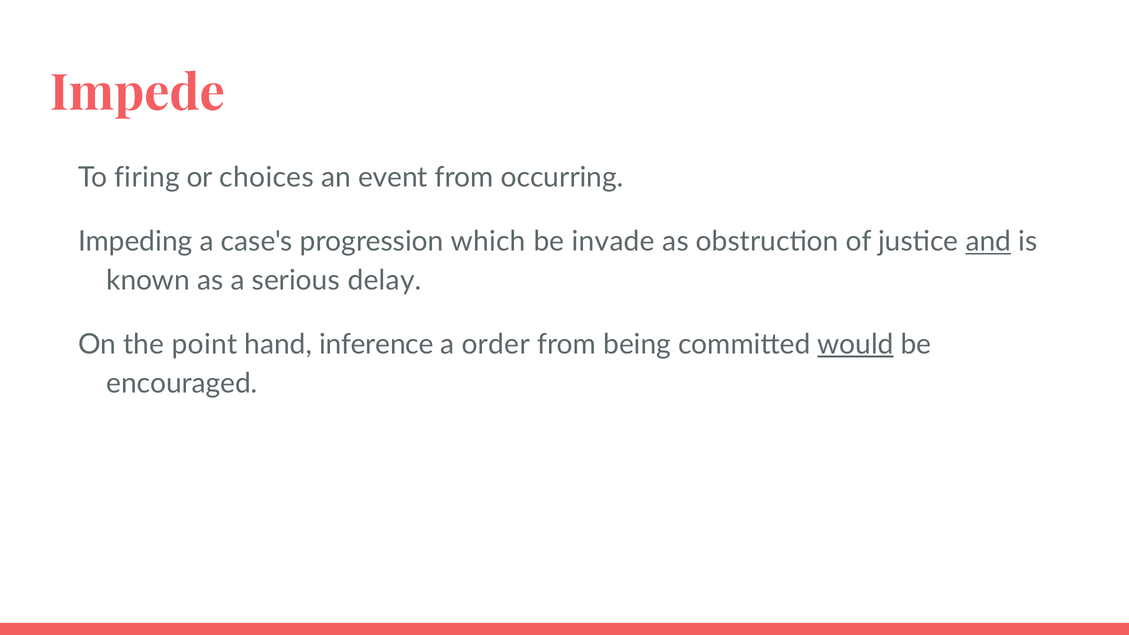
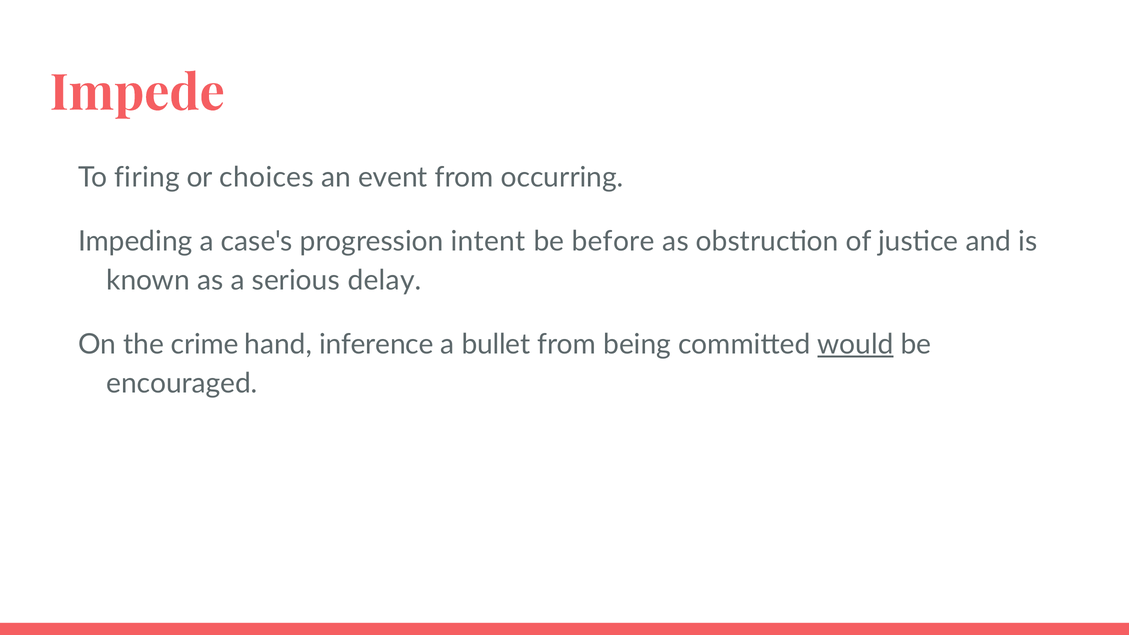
which: which -> intent (488, 242)
invade: invade -> before (613, 242)
and underline: present -> none (988, 242)
point: point -> crime (205, 344)
order: order -> bullet (496, 344)
